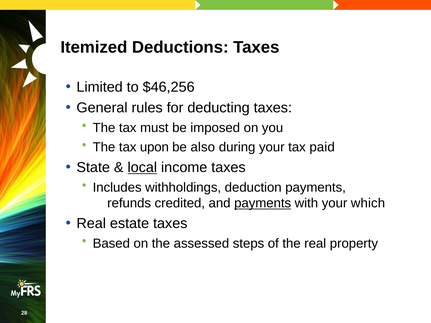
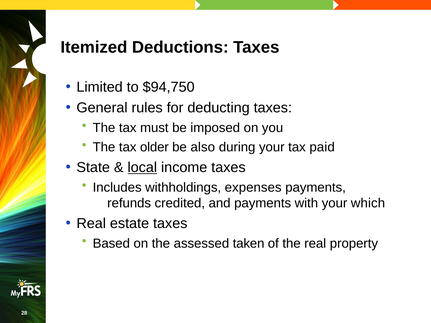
$46,256: $46,256 -> $94,750 (169, 87)
upon: upon -> older (154, 147)
deduction: deduction -> expenses (253, 188)
payments underline: present -> none (263, 203)
steps: steps -> taken (249, 244)
